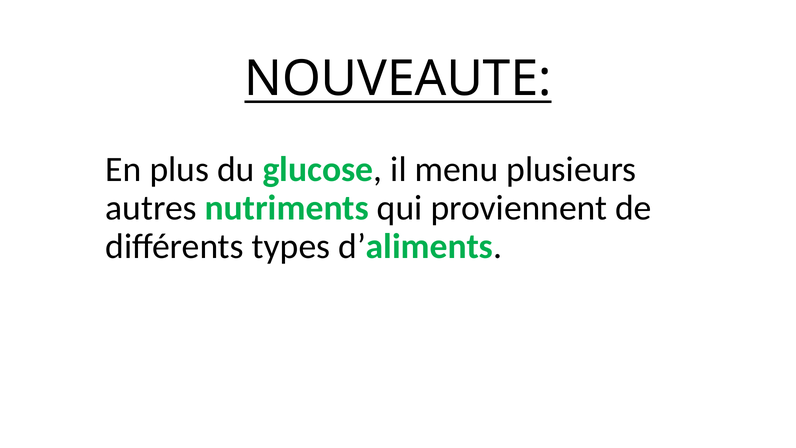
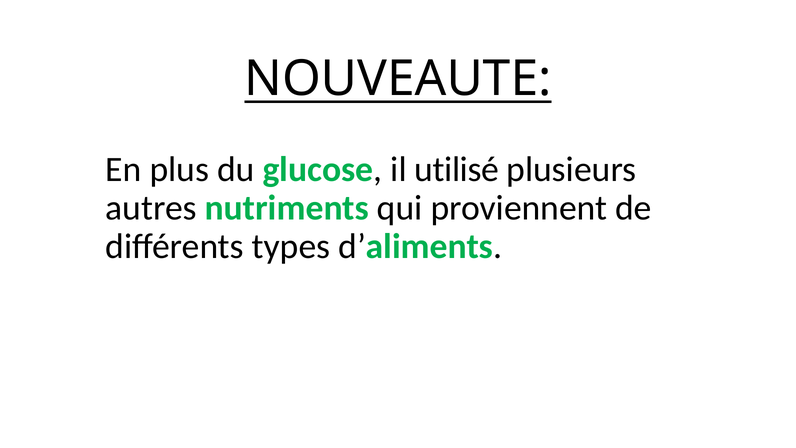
menu: menu -> utilisé (457, 169)
